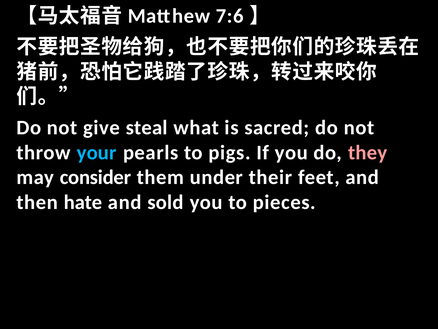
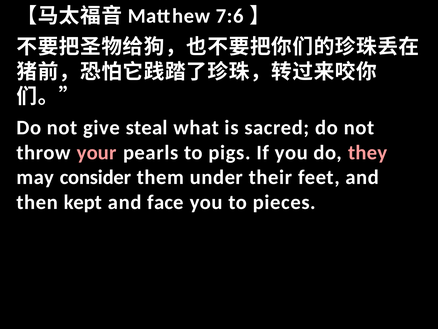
your colour: light blue -> pink (97, 152)
hate: hate -> kept (83, 202)
sold: sold -> face (165, 202)
